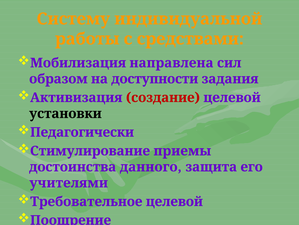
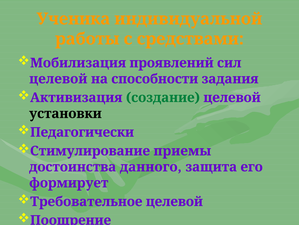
Систему: Систему -> Ученика (73, 19)
направлена: направлена -> проявлений (172, 63)
образом: образом -> целевой (58, 79)
доступности: доступности -> способности (155, 79)
создание colour: red -> green (163, 97)
учителями: учителями -> формирует (69, 182)
